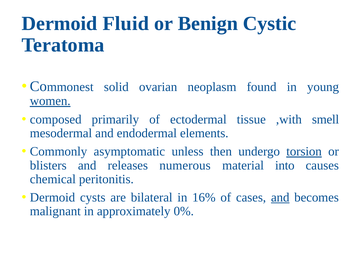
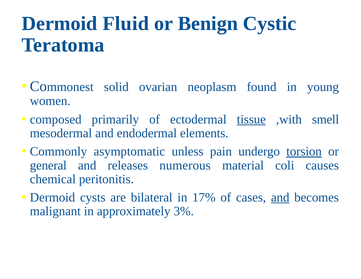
women underline: present -> none (50, 101)
tissue underline: none -> present (251, 119)
then: then -> pain (221, 151)
blisters: blisters -> general (48, 165)
into: into -> coli (285, 165)
16%: 16% -> 17% (204, 197)
0%: 0% -> 3% (184, 211)
